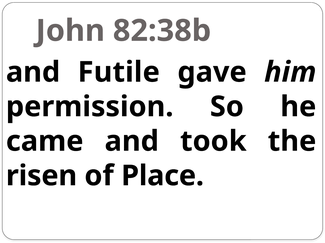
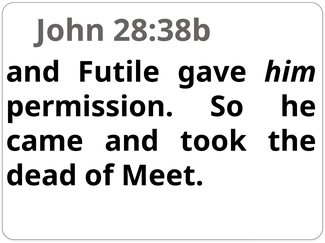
82:38b: 82:38b -> 28:38b (162, 31)
risen: risen -> dead (41, 176)
Place: Place -> Meet (162, 176)
